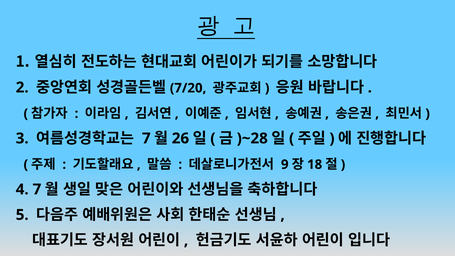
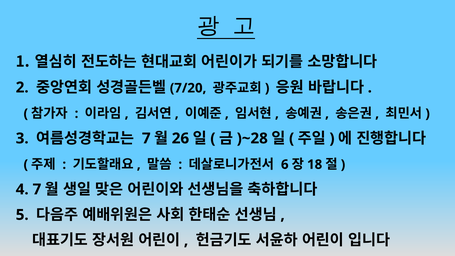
9: 9 -> 6 (285, 164)
